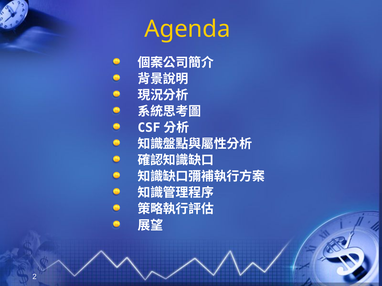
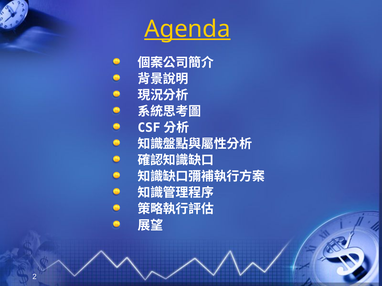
Agenda underline: none -> present (187, 29)
